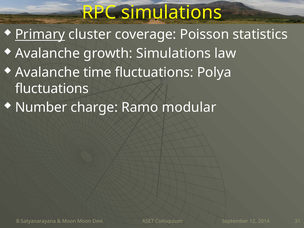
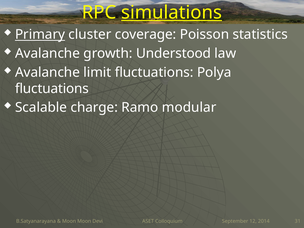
simulations underline: none -> present (172, 13)
growth Simulations: Simulations -> Understood (174, 53)
time: time -> limit (97, 72)
Number: Number -> Scalable (41, 107)
